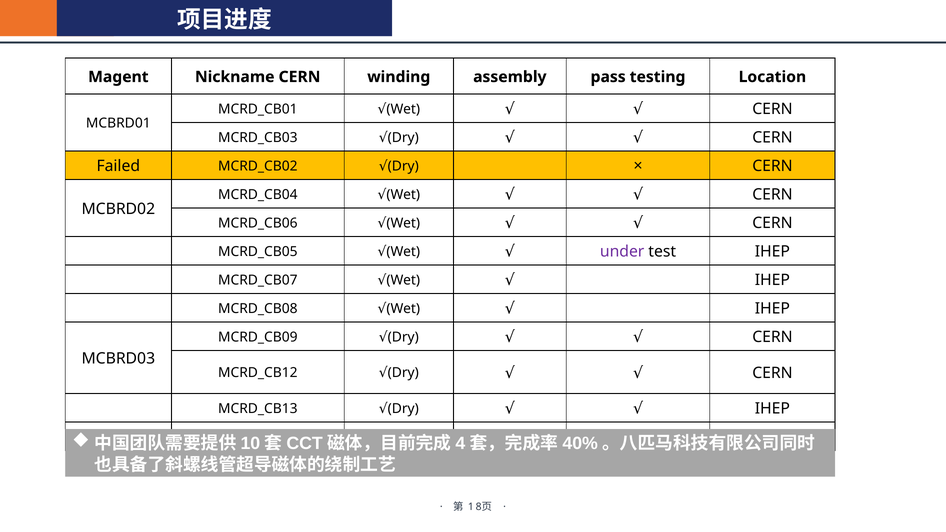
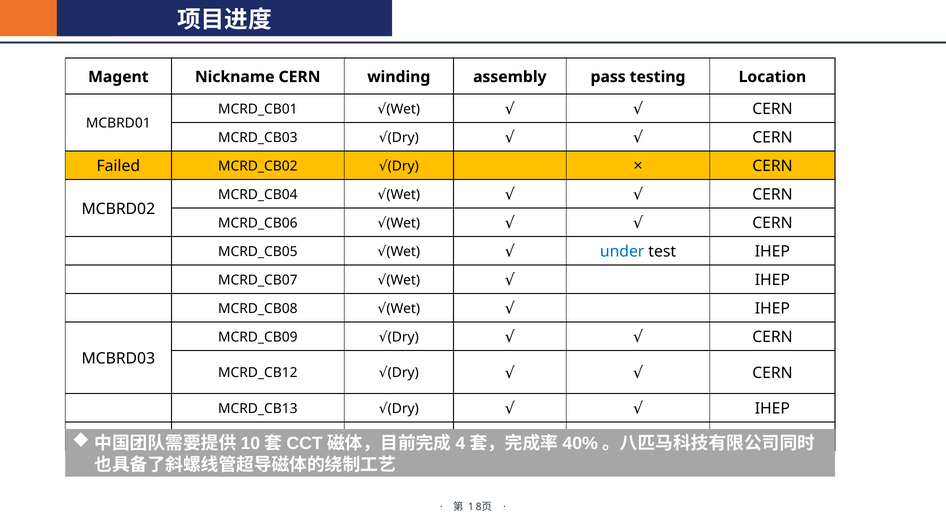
under colour: purple -> blue (622, 252)
